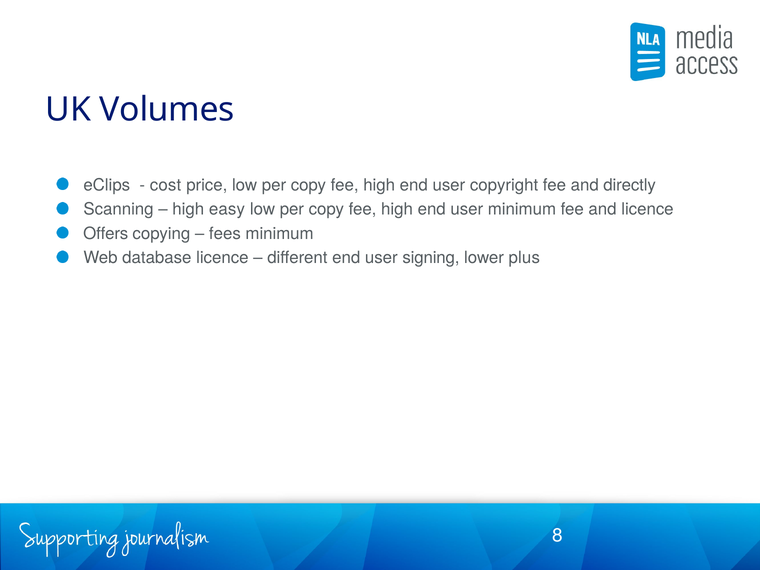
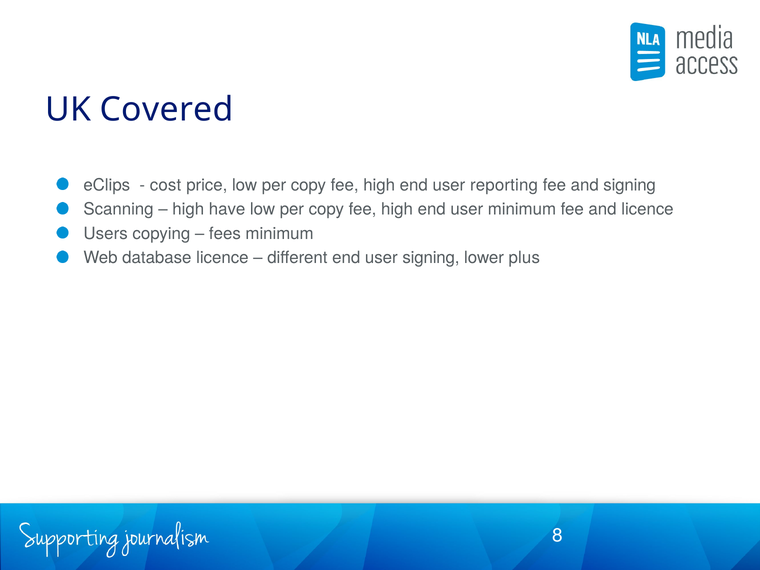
Volumes: Volumes -> Covered (167, 110)
copyright: copyright -> reporting (504, 185)
and directly: directly -> signing (630, 185)
easy: easy -> have (227, 209)
Offers: Offers -> Users (106, 234)
